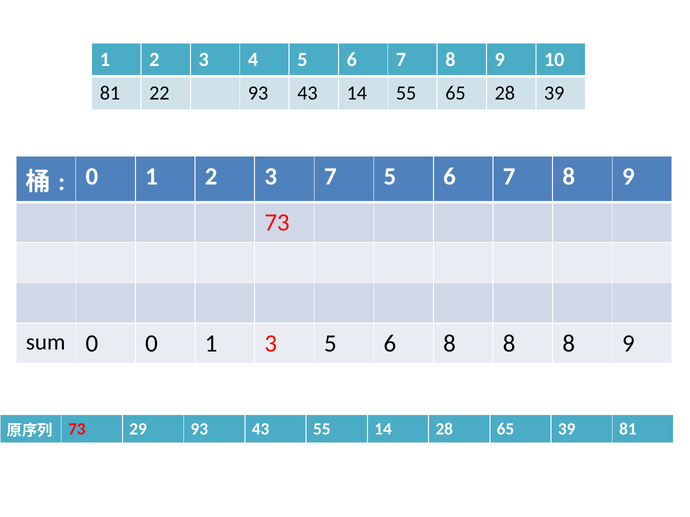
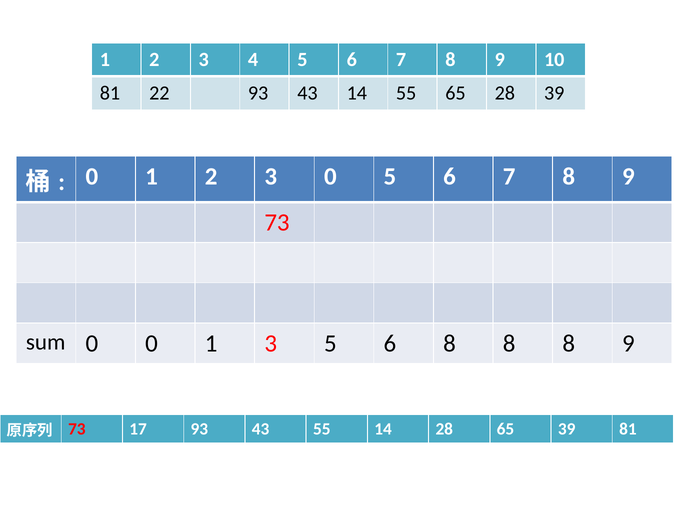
3 7: 7 -> 0 (330, 177)
29: 29 -> 17 (138, 429)
